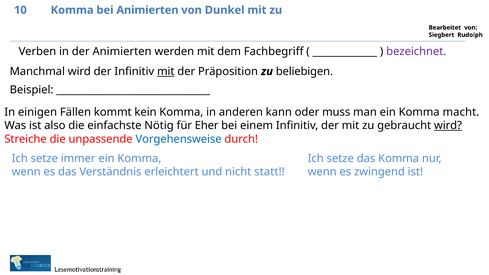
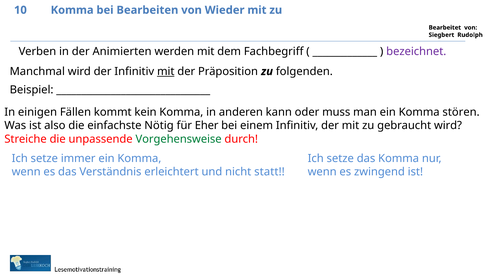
bei Animierten: Animierten -> Bearbeiten (147, 10)
Dunkel: Dunkel -> Wieder (225, 10)
beliebigen: beliebigen -> folgenden (304, 71)
macht: macht -> stören (461, 112)
wird underline: present -> none (448, 126)
Vorgehensweise colour: blue -> green (179, 139)
